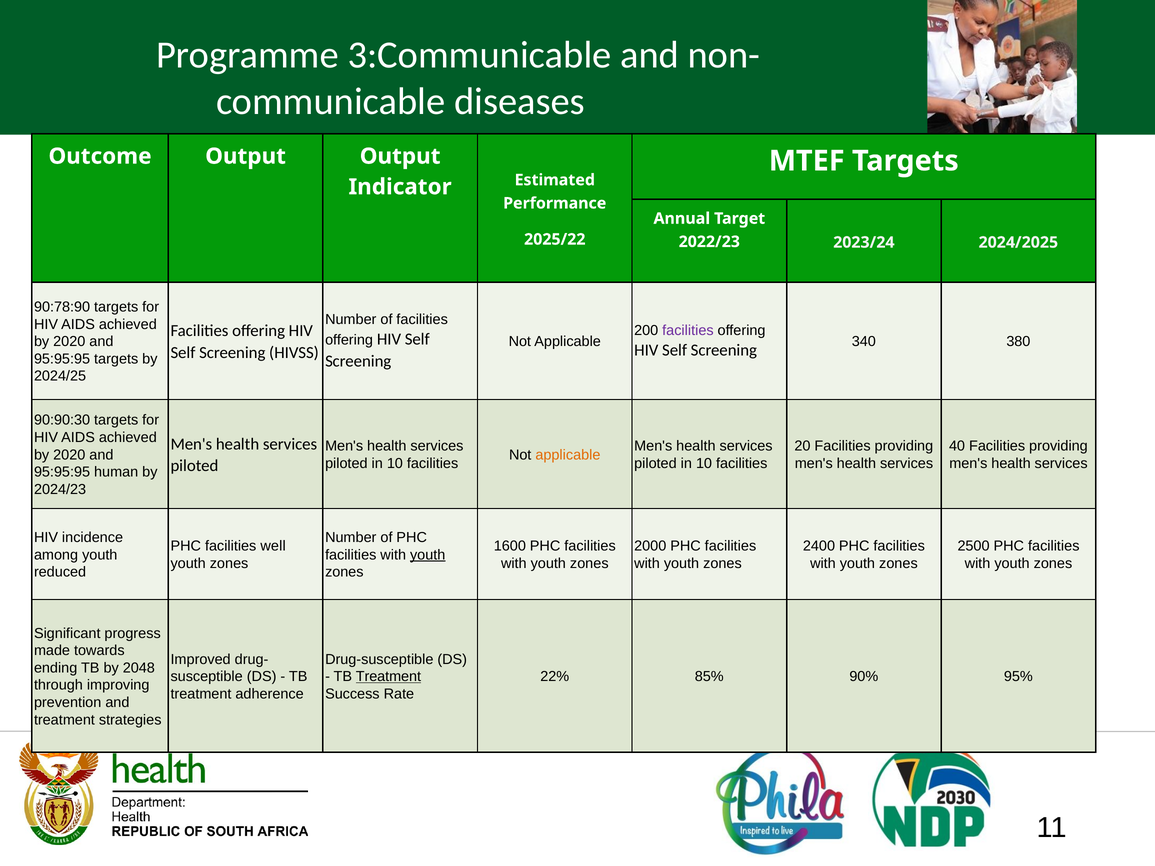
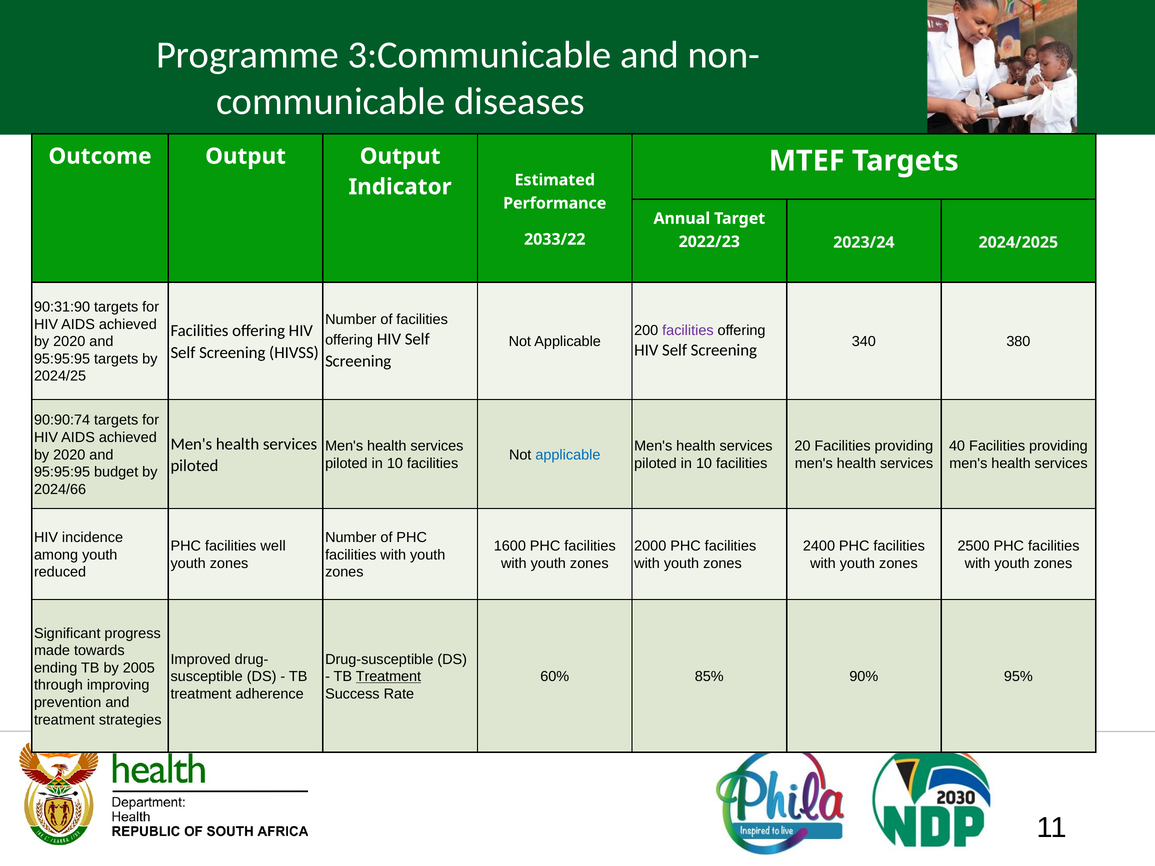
2025/22: 2025/22 -> 2033/22 (555, 239)
90:78:90: 90:78:90 -> 90:31:90 (62, 307)
90:90:30: 90:90:30 -> 90:90:74 (62, 420)
applicable colour: orange -> blue (568, 455)
human: human -> budget (116, 472)
2024/23: 2024/23 -> 2024/66 (60, 489)
youth underline: present -> none (428, 555)
2048: 2048 -> 2005 (139, 668)
22%: 22% -> 60% (555, 677)
